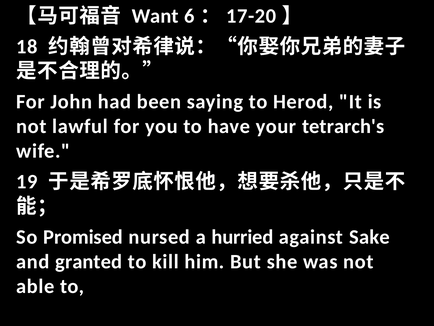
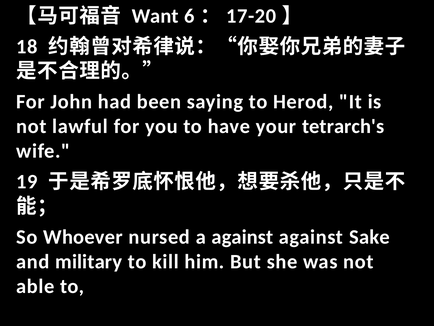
Promised: Promised -> Whoever (83, 237)
a hurried: hurried -> against (242, 237)
granted: granted -> military (89, 261)
